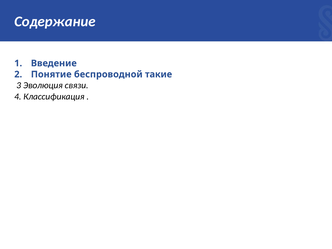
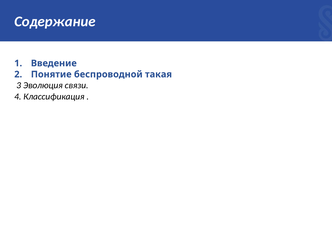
такие: такие -> такая (158, 74)
